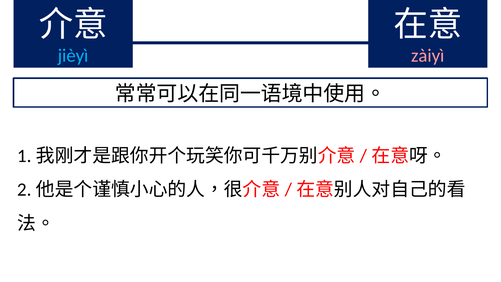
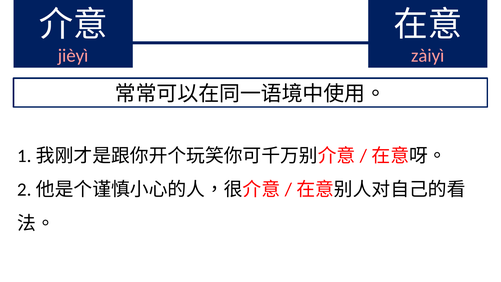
jièyì colour: light blue -> pink (73, 56)
